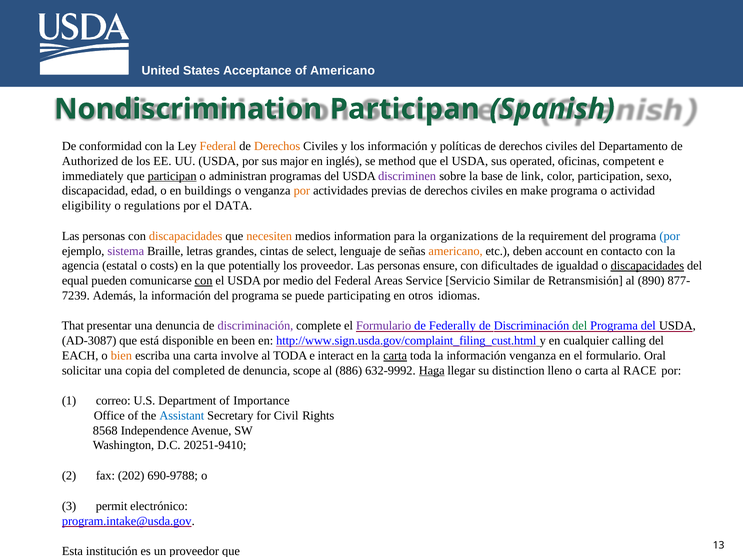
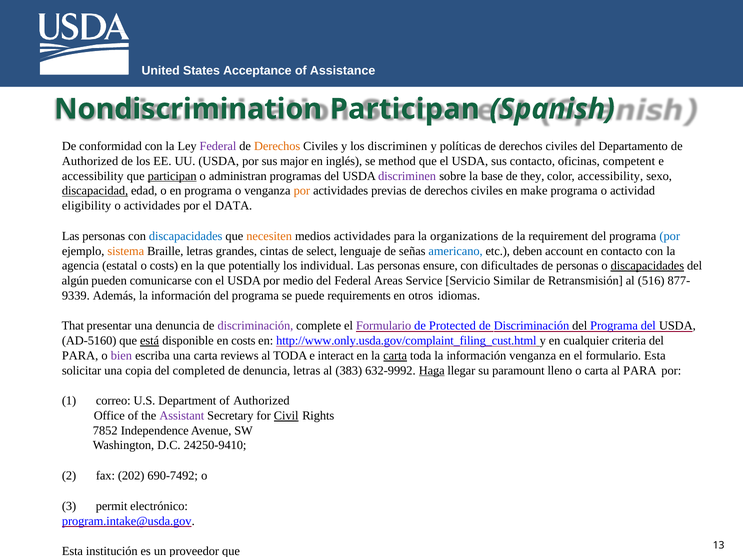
of Americano: Americano -> Assistance (343, 70)
Federal colour: orange -> purple (218, 146)
los información: información -> discriminen (397, 146)
sus operated: operated -> contacto (532, 161)
immediately: immediately -> accessibility (93, 176)
link: link -> they (532, 176)
color participation: participation -> accessibility (610, 176)
discapacidad underline: none -> present (95, 191)
en buildings: buildings -> programa (208, 191)
o regulations: regulations -> actividades (152, 206)
discapacidades colour: orange -> blue (186, 236)
medios information: information -> actividades (362, 236)
sistema colour: purple -> orange (126, 251)
americano colour: orange -> blue (456, 251)
los proveedor: proveedor -> individual (327, 266)
de igualdad: igualdad -> personas (577, 266)
equal: equal -> algún (75, 281)
con underline: present -> none (204, 281)
890: 890 -> 516 (651, 281)
7239: 7239 -> 9339 (76, 296)
participating: participating -> requirements (359, 296)
Federally: Federally -> Protected (452, 326)
del colour: green -> black (580, 326)
AD-3087: AD-3087 -> AD-5160 (89, 341)
está underline: none -> present (150, 341)
en been: been -> costs (243, 341)
http://www.sign.usda.gov/complaint_filing_cust.html: http://www.sign.usda.gov/complaint_filing_cust.html -> http://www.only.usda.gov/complaint_filing_cust.html (406, 341)
calling: calling -> criteria (629, 341)
EACH: EACH -> PARA (80, 356)
bien colour: orange -> purple (121, 356)
involve: involve -> reviews (240, 356)
formulario Oral: Oral -> Esta (655, 356)
denuncia scope: scope -> letras (307, 371)
886: 886 -> 383 (349, 371)
distinction: distinction -> paramount (518, 371)
al RACE: RACE -> PARA (640, 371)
of Importance: Importance -> Authorized (261, 401)
Assistant colour: blue -> purple (182, 416)
Civil underline: none -> present (286, 416)
8568: 8568 -> 7852 (105, 431)
20251-9410: 20251-9410 -> 24250-9410 (215, 446)
690-9788: 690-9788 -> 690-7492 (173, 476)
